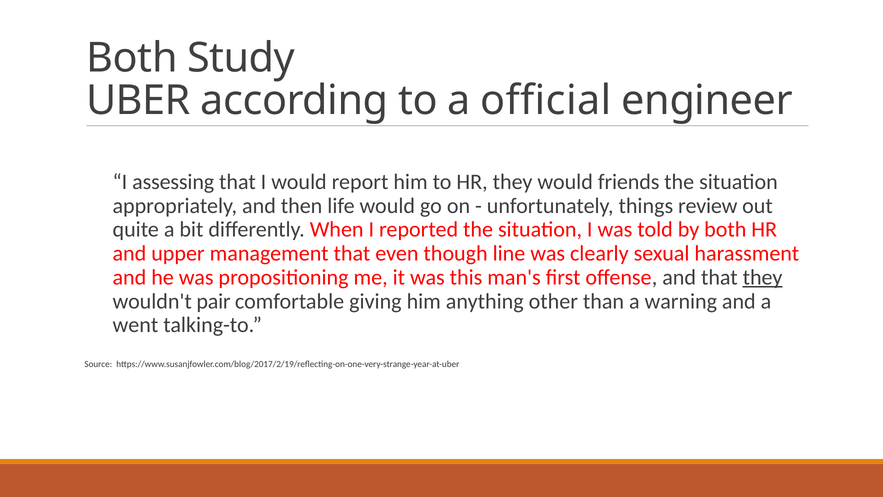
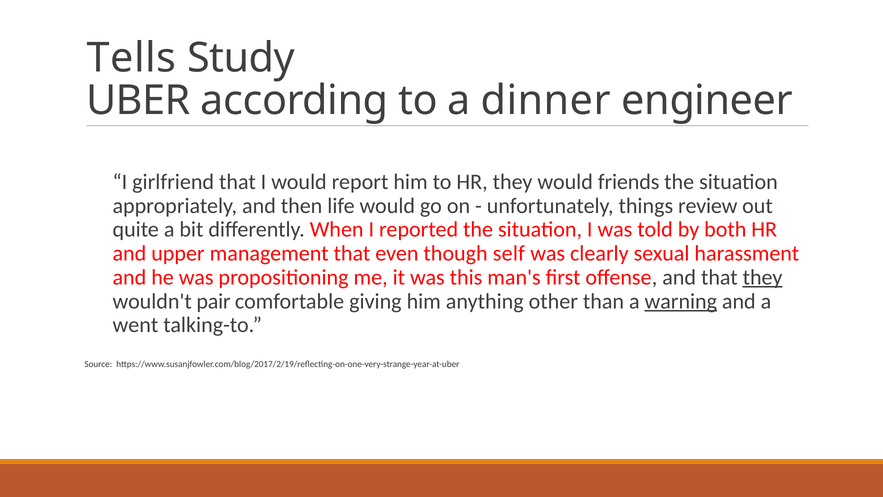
Both: Both -> Tells (131, 58)
official: official -> dinner (546, 100)
assessing: assessing -> girlfriend (173, 182)
line: line -> self (509, 253)
warning underline: none -> present (681, 301)
